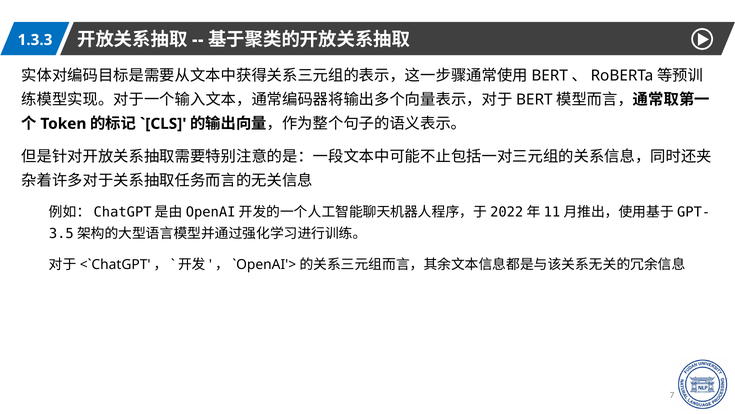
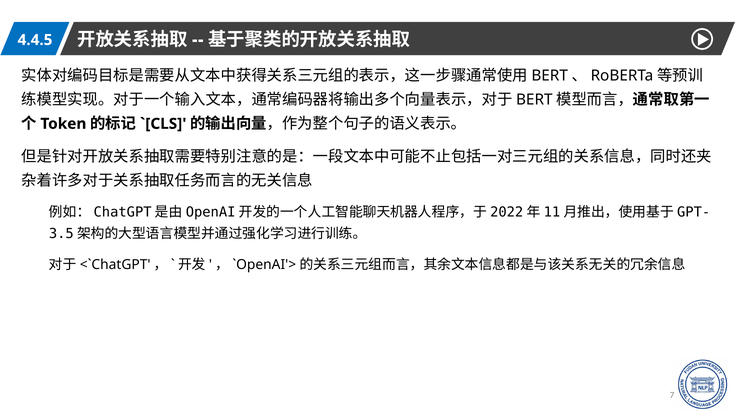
1.3.3: 1.3.3 -> 4.4.5 (35, 40)
